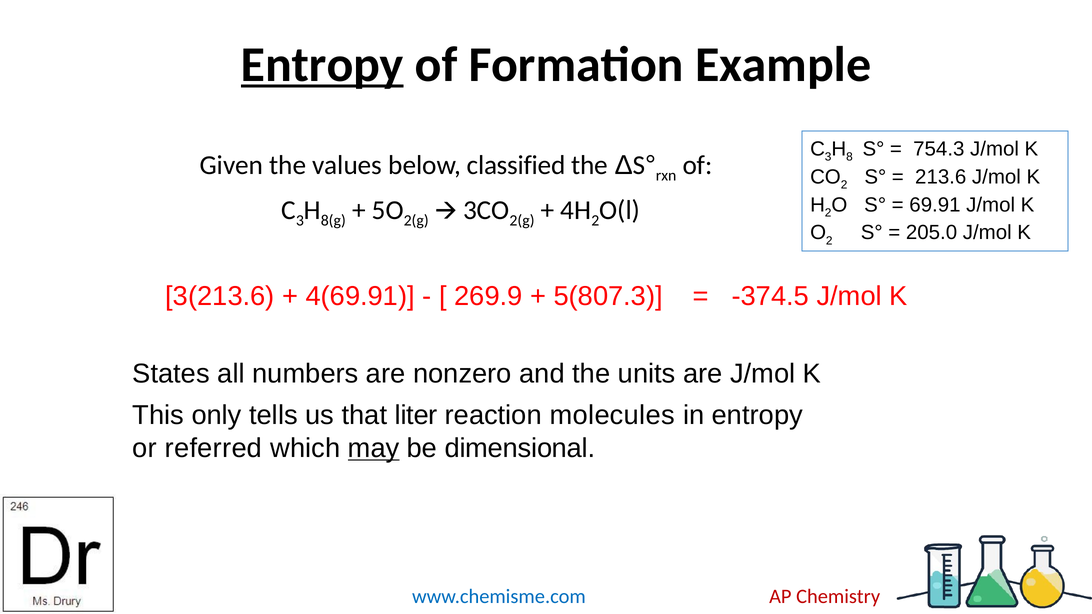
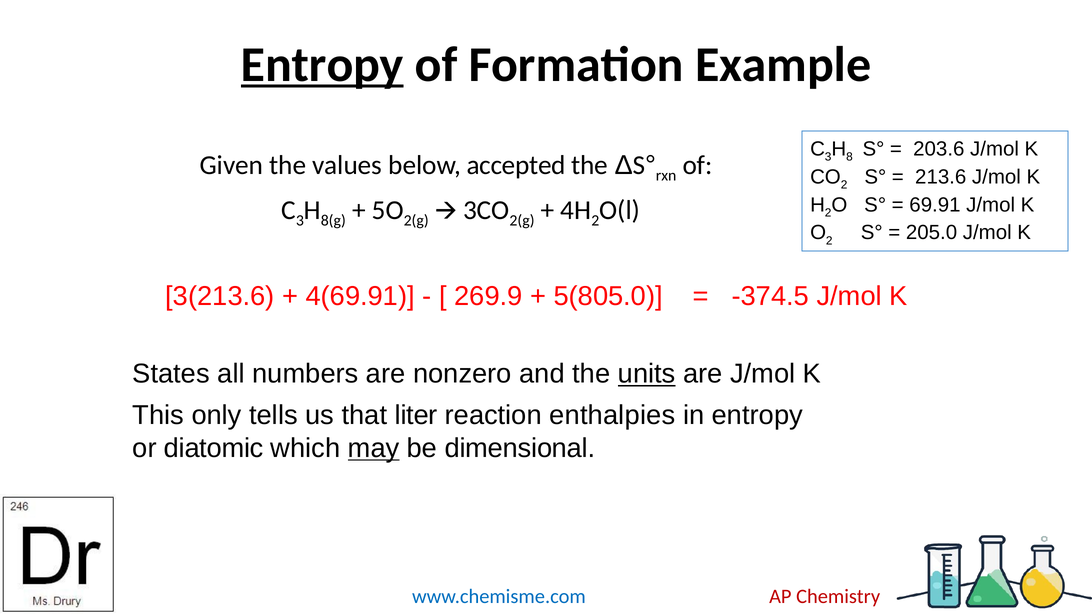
754.3: 754.3 -> 203.6 (939, 149)
classified: classified -> accepted (516, 165)
5(807.3: 5(807.3 -> 5(805.0 (608, 297)
units underline: none -> present (647, 374)
molecules: molecules -> enthalpies (612, 415)
referred: referred -> diatomic (214, 448)
